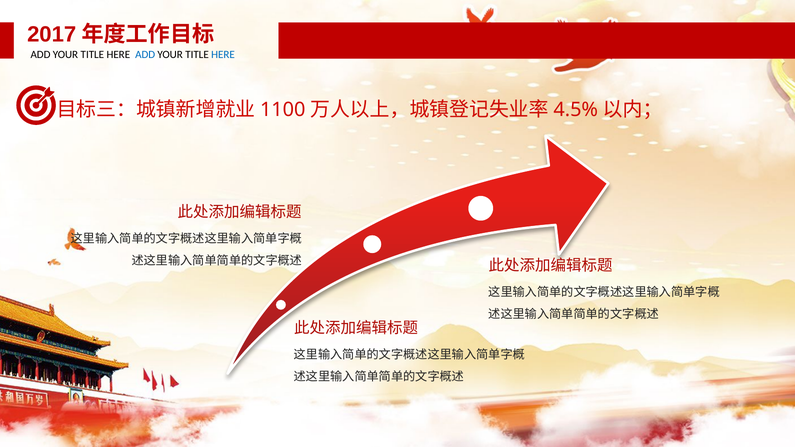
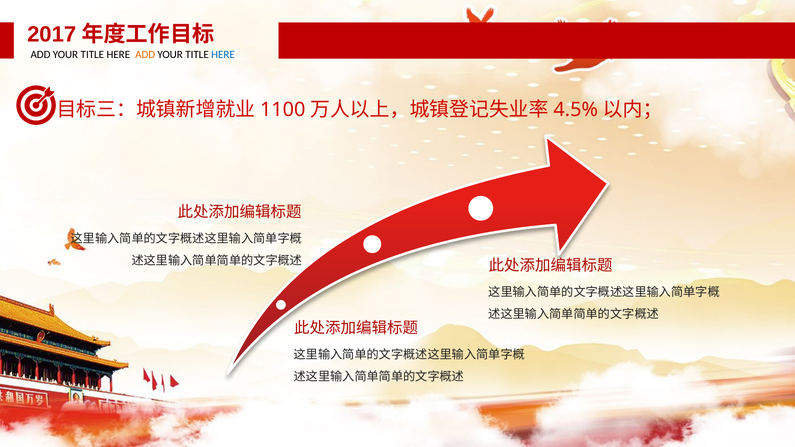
ADD colour: blue -> orange (145, 54)
